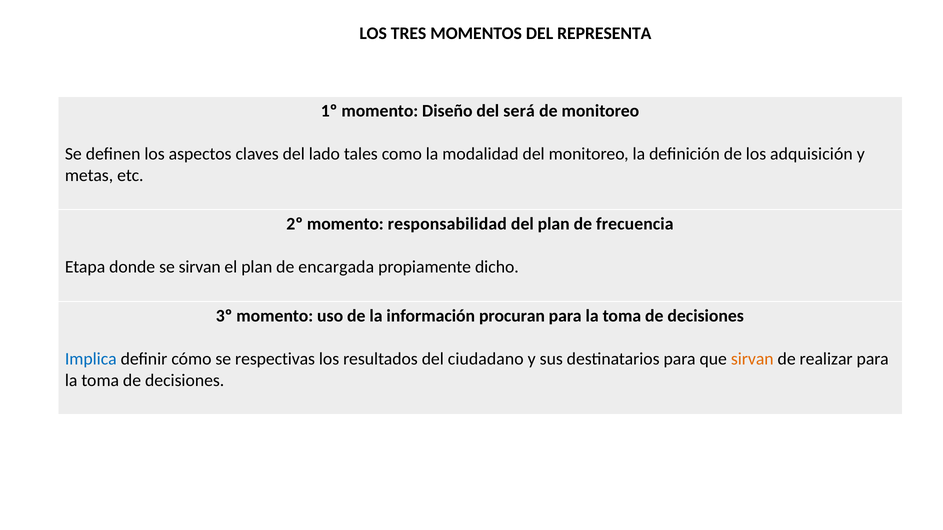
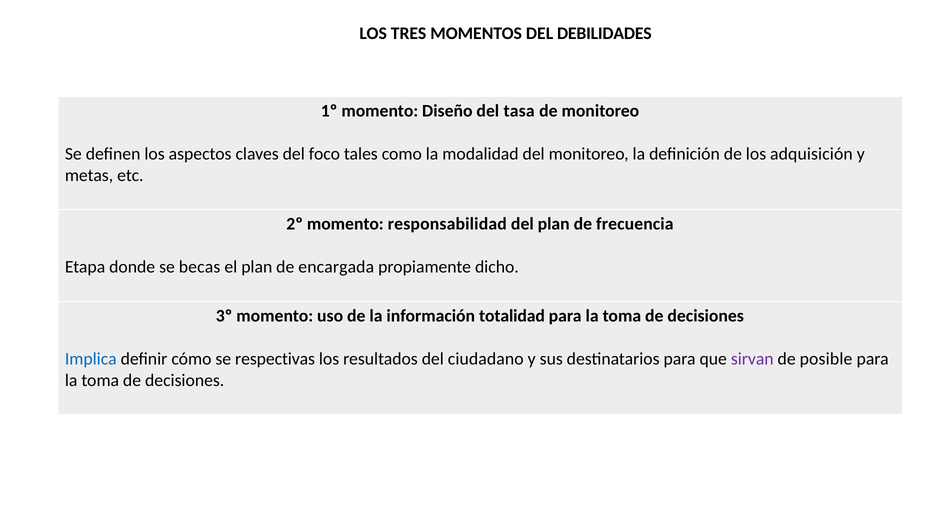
REPRESENTA: REPRESENTA -> DEBILIDADES (604, 34)
será: será -> tasa (519, 111)
lado: lado -> foco (324, 154)
se sirvan: sirvan -> becas (200, 267)
procuran: procuran -> totalidad (512, 316)
sirvan colour: orange -> purple (752, 359)
realizar: realizar -> posible (826, 359)
